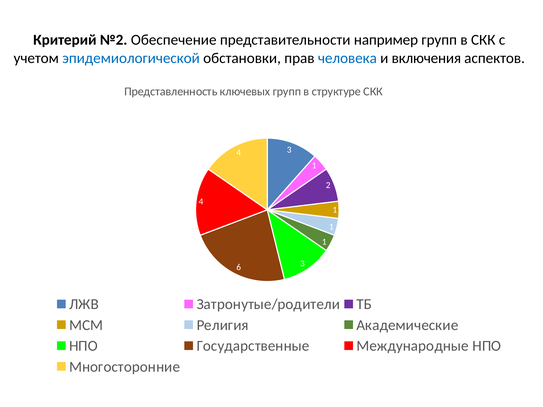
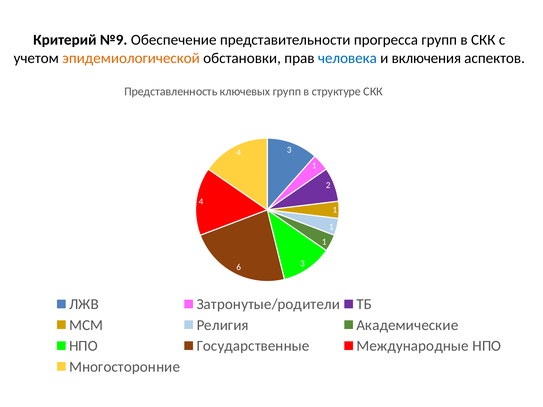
№2: №2 -> №9 (114, 40)
например: например -> прогресса (386, 40)
эпидемиологической colour: blue -> orange (131, 58)
